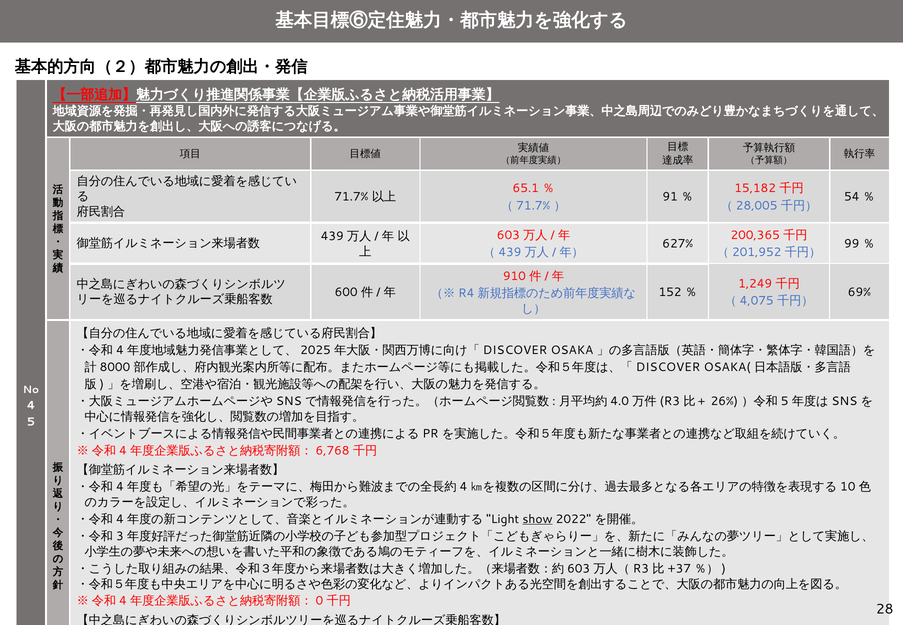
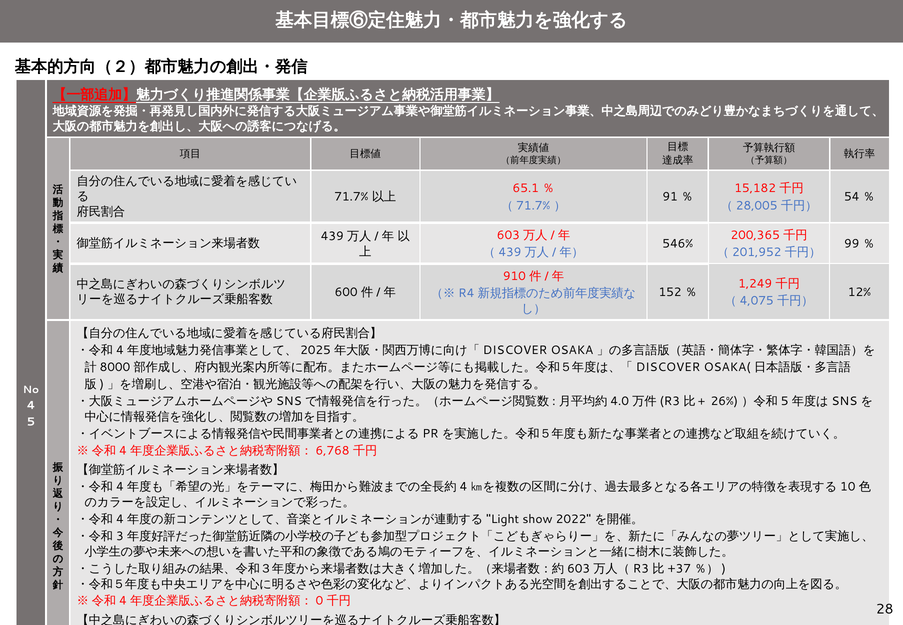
627%: 627% -> 546% (678, 244)
69%: 69% -> 12% (859, 292)
show underline: present -> none (537, 519)
